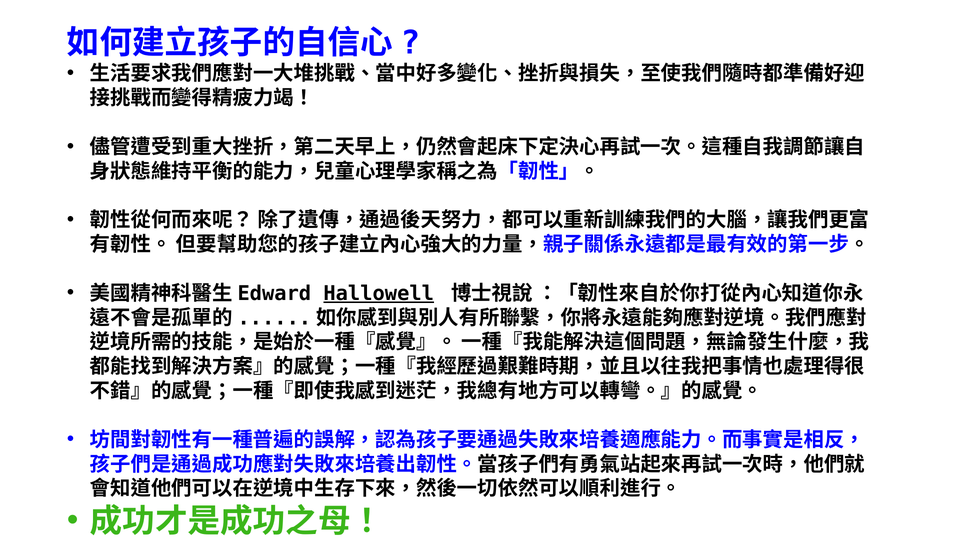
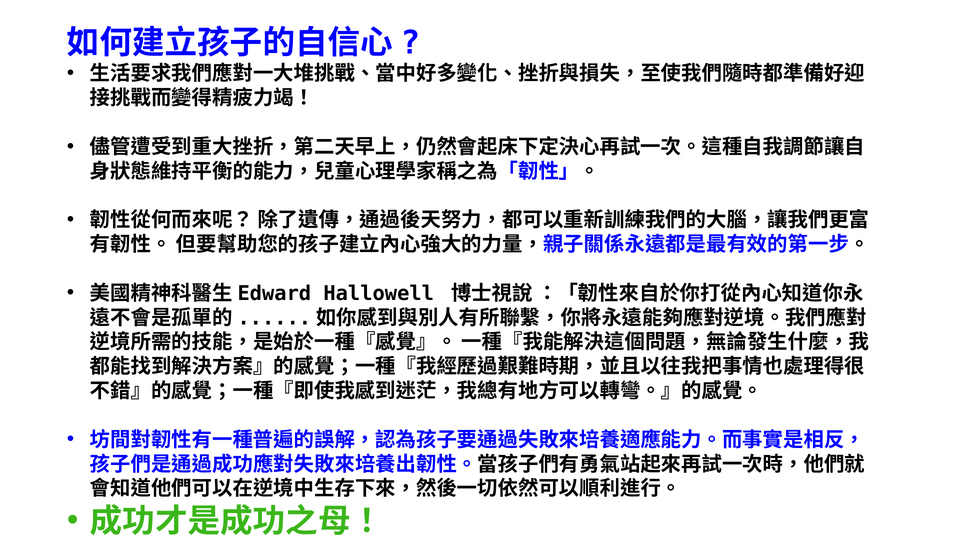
Hallowell underline: present -> none (379, 294)
